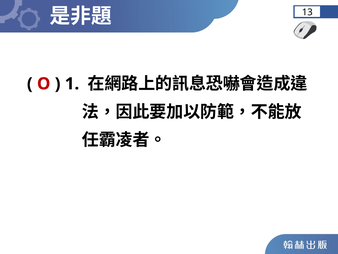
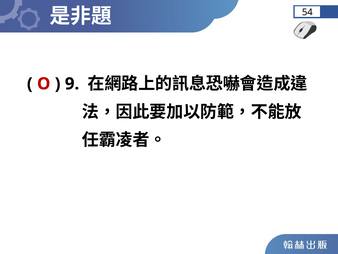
13: 13 -> 54 (307, 12)
1: 1 -> 9 (72, 84)
